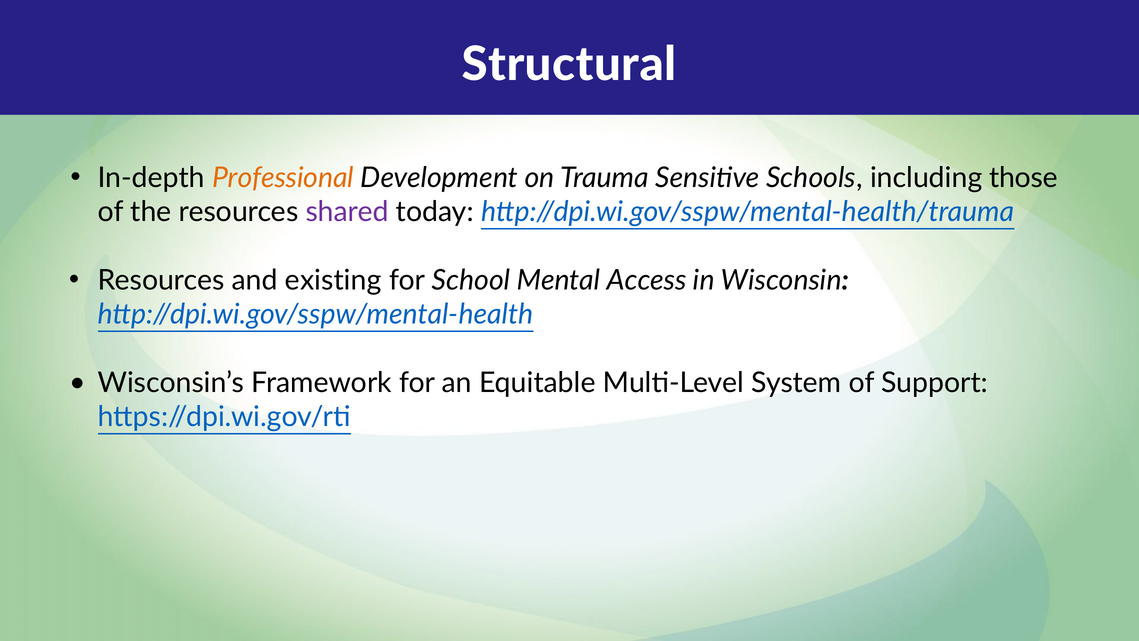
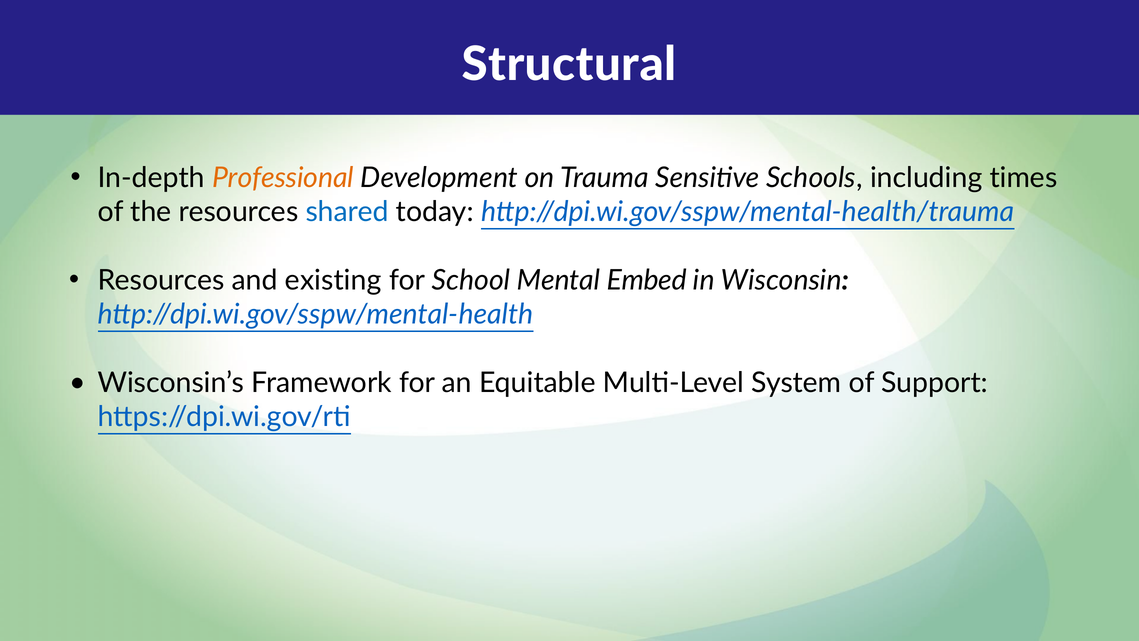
those: those -> times (1023, 178)
shared colour: purple -> blue (347, 212)
Access: Access -> Embed (647, 280)
